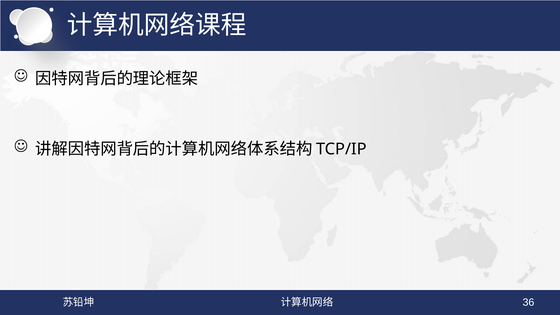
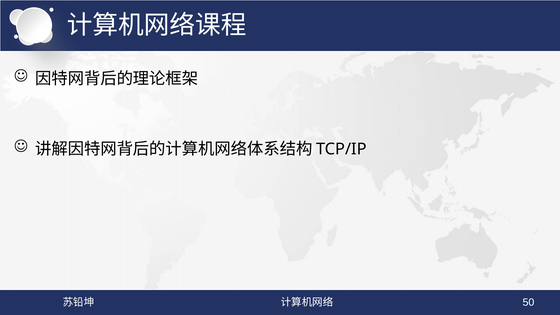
36: 36 -> 50 (528, 303)
